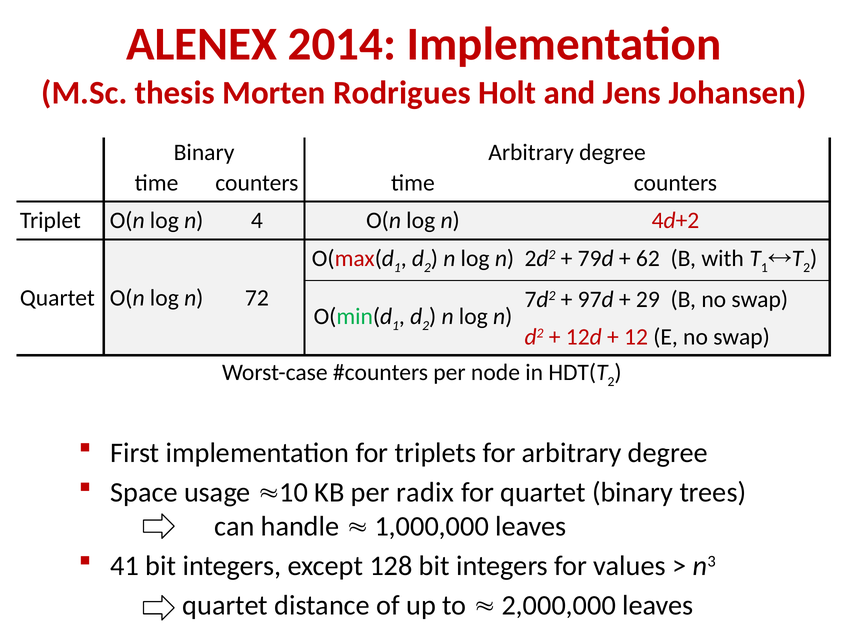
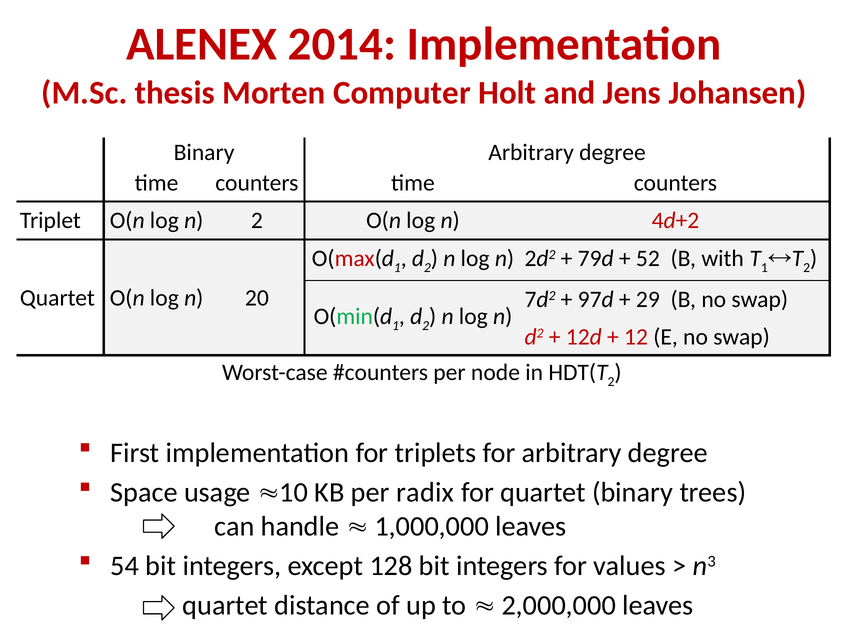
Rodrigues: Rodrigues -> Computer (402, 93)
n 4: 4 -> 2 (257, 220)
62: 62 -> 52 (648, 259)
72: 72 -> 20 (257, 298)
41: 41 -> 54 (125, 566)
